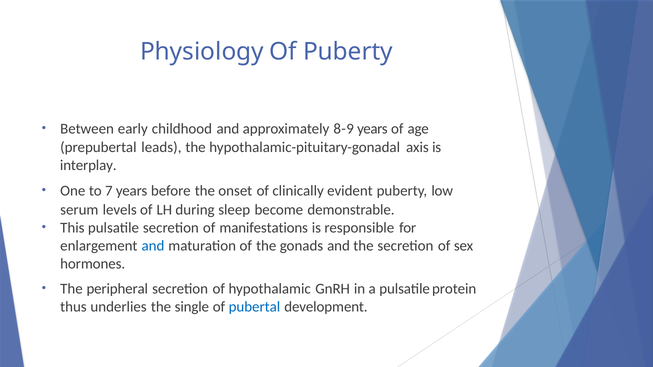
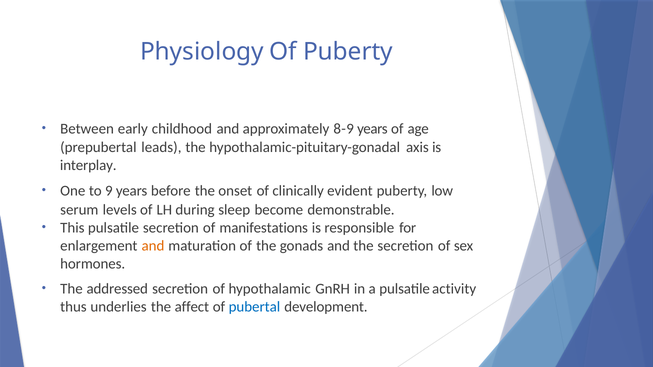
7: 7 -> 9 (109, 191)
and colour: blue -> orange (153, 246)
peripheral: peripheral -> addressed (117, 289)
protein: protein -> activity (454, 289)
single: single -> affect (192, 307)
